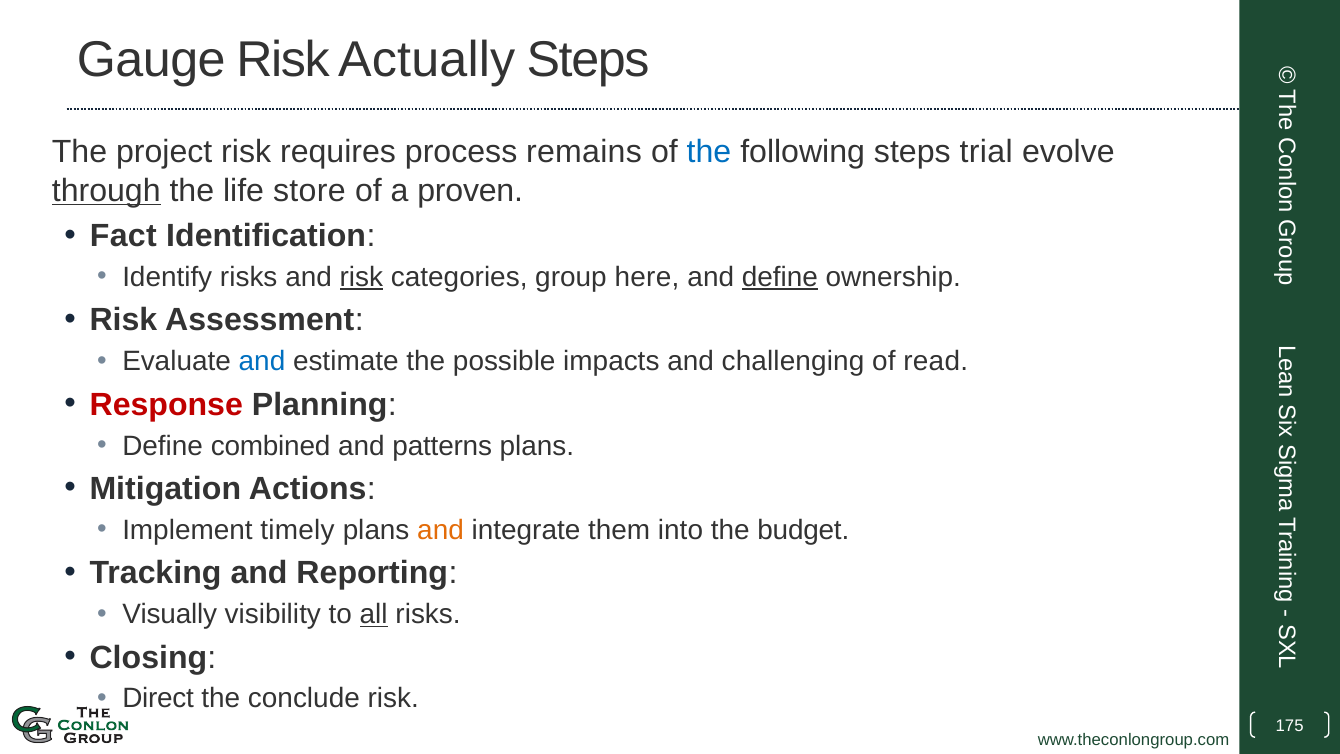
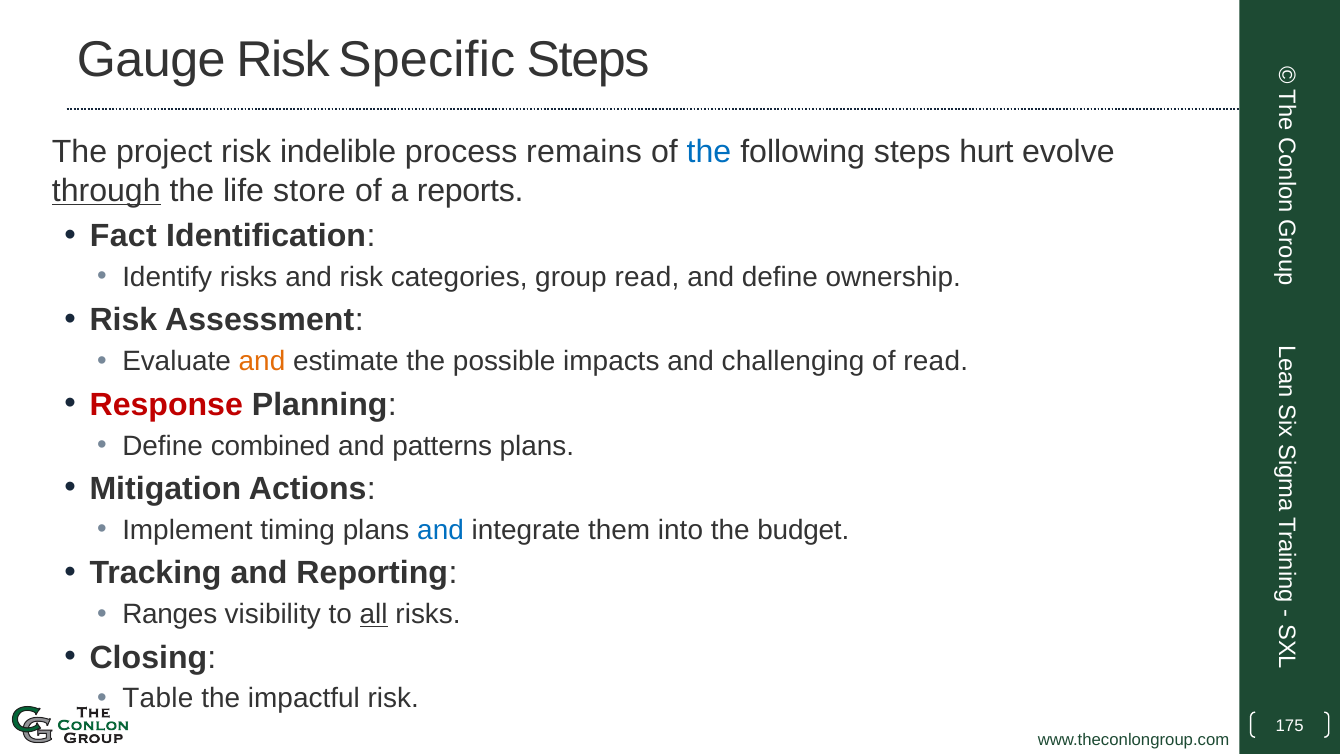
Actually: Actually -> Specific (427, 60)
requires: requires -> indelible (338, 152)
trial: trial -> hurt (986, 152)
proven: proven -> reports (470, 191)
risk underline: present -> none (361, 277)
group here: here -> read (647, 277)
define underline: present -> none (780, 277)
and colour: blue -> orange (262, 361)
timely: timely -> timing (298, 530)
and colour: orange -> blue (441, 530)
Visually: Visually -> Ranges (170, 614)
Direct: Direct -> Table (158, 699)
conclude: conclude -> impactful (304, 699)
